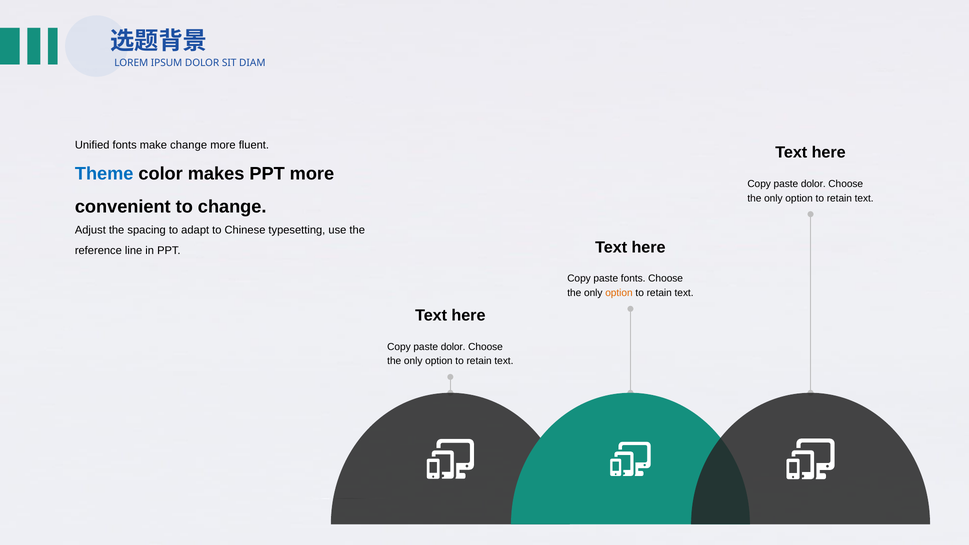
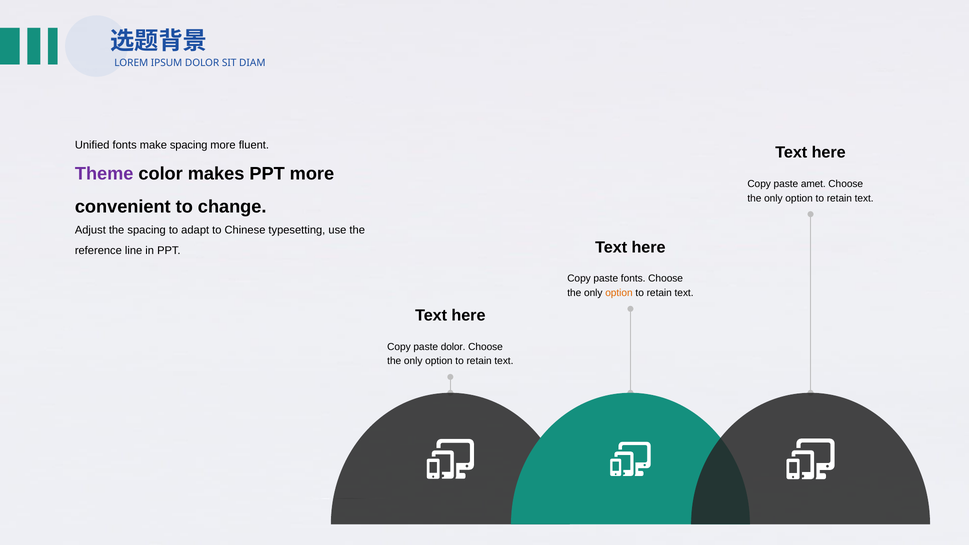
make change: change -> spacing (189, 145)
Theme colour: blue -> purple (104, 174)
dolor: dolor -> amet (813, 184)
